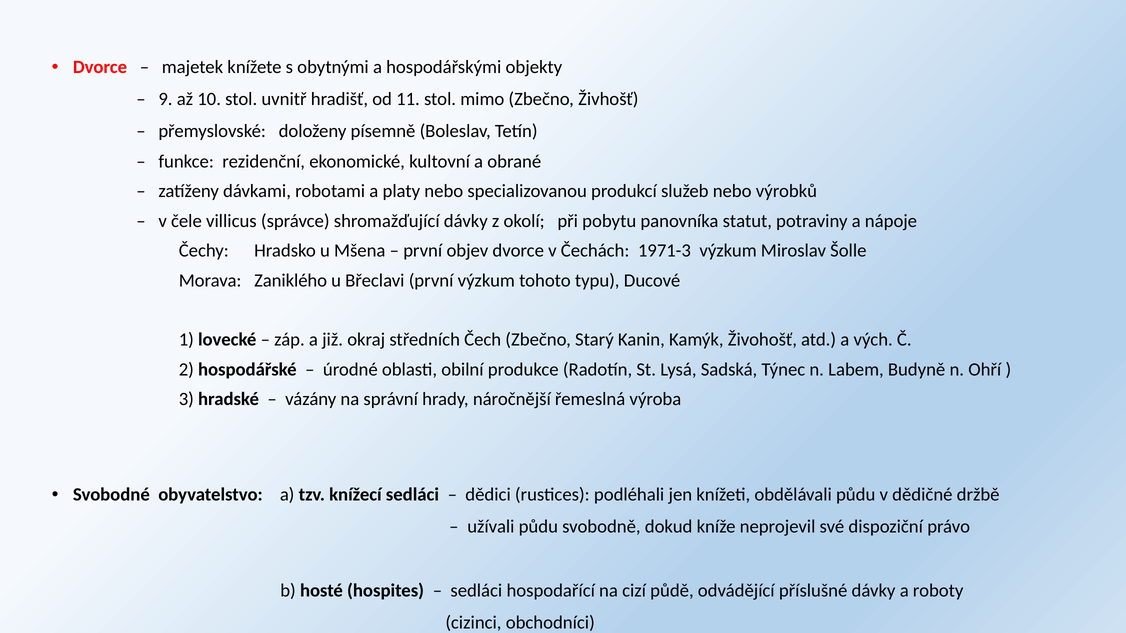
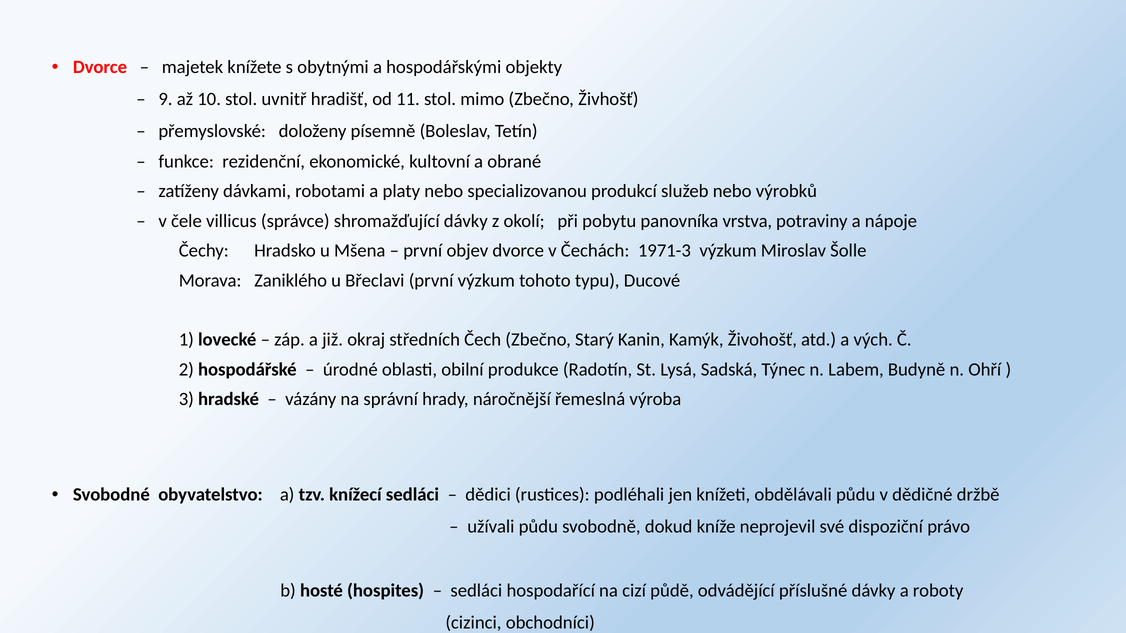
statut: statut -> vrstva (747, 221)
